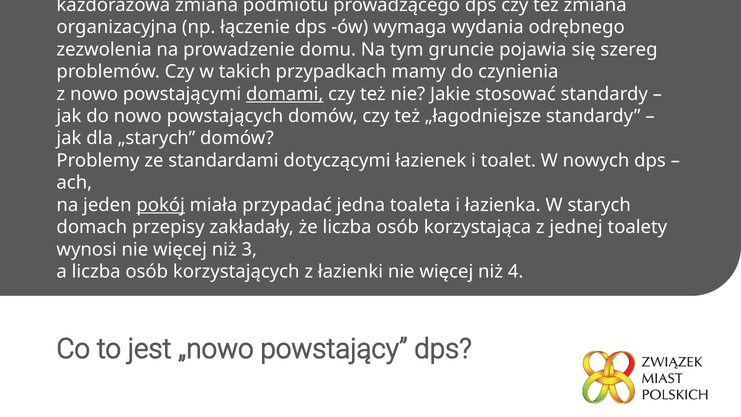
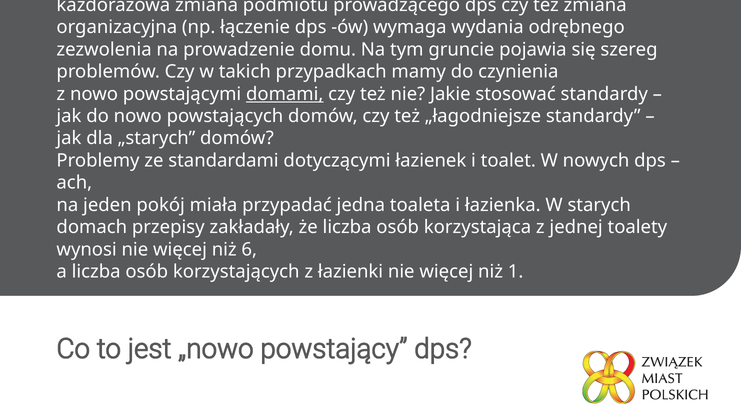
pokój underline: present -> none (161, 205)
3: 3 -> 6 (249, 249)
4: 4 -> 1 (516, 272)
